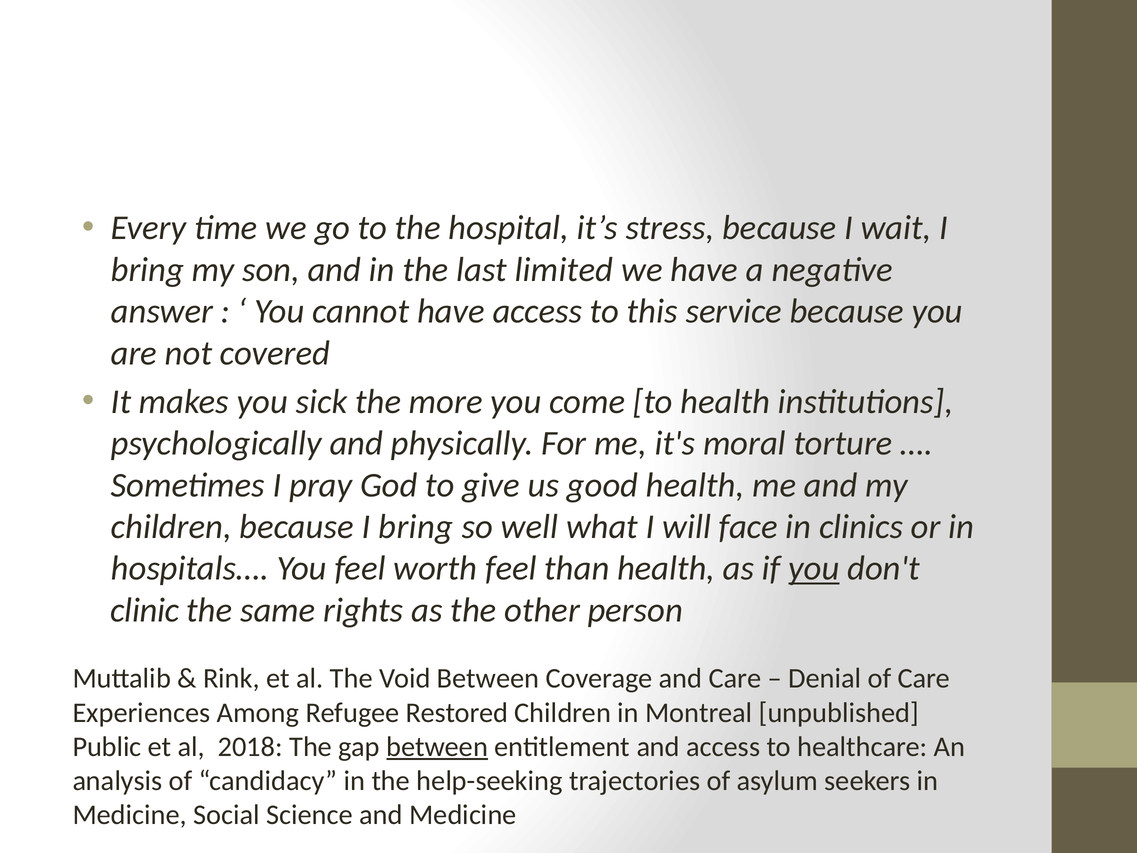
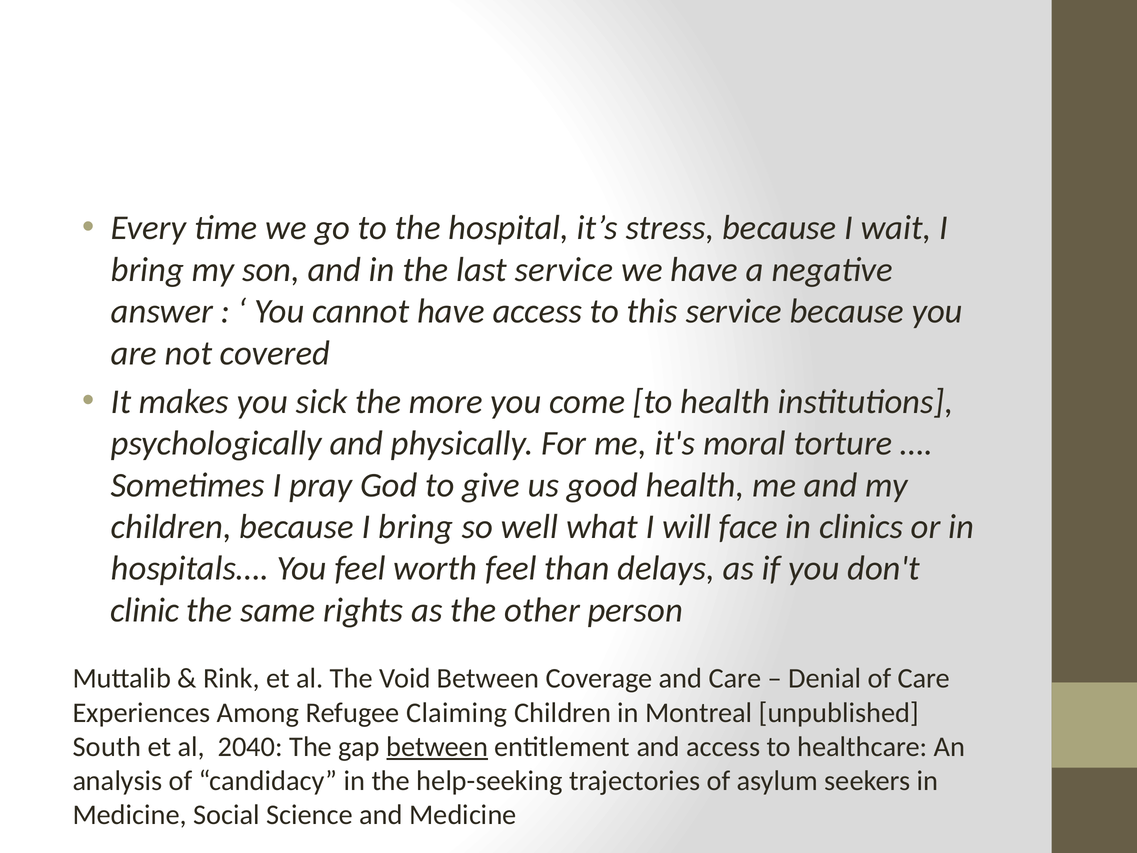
last limited: limited -> service (564, 270)
than health: health -> delays (666, 568)
you underline: present -> none (814, 568)
Restored: Restored -> Claiming (457, 712)
Public: Public -> South (107, 747)
2018: 2018 -> 2040 (250, 747)
